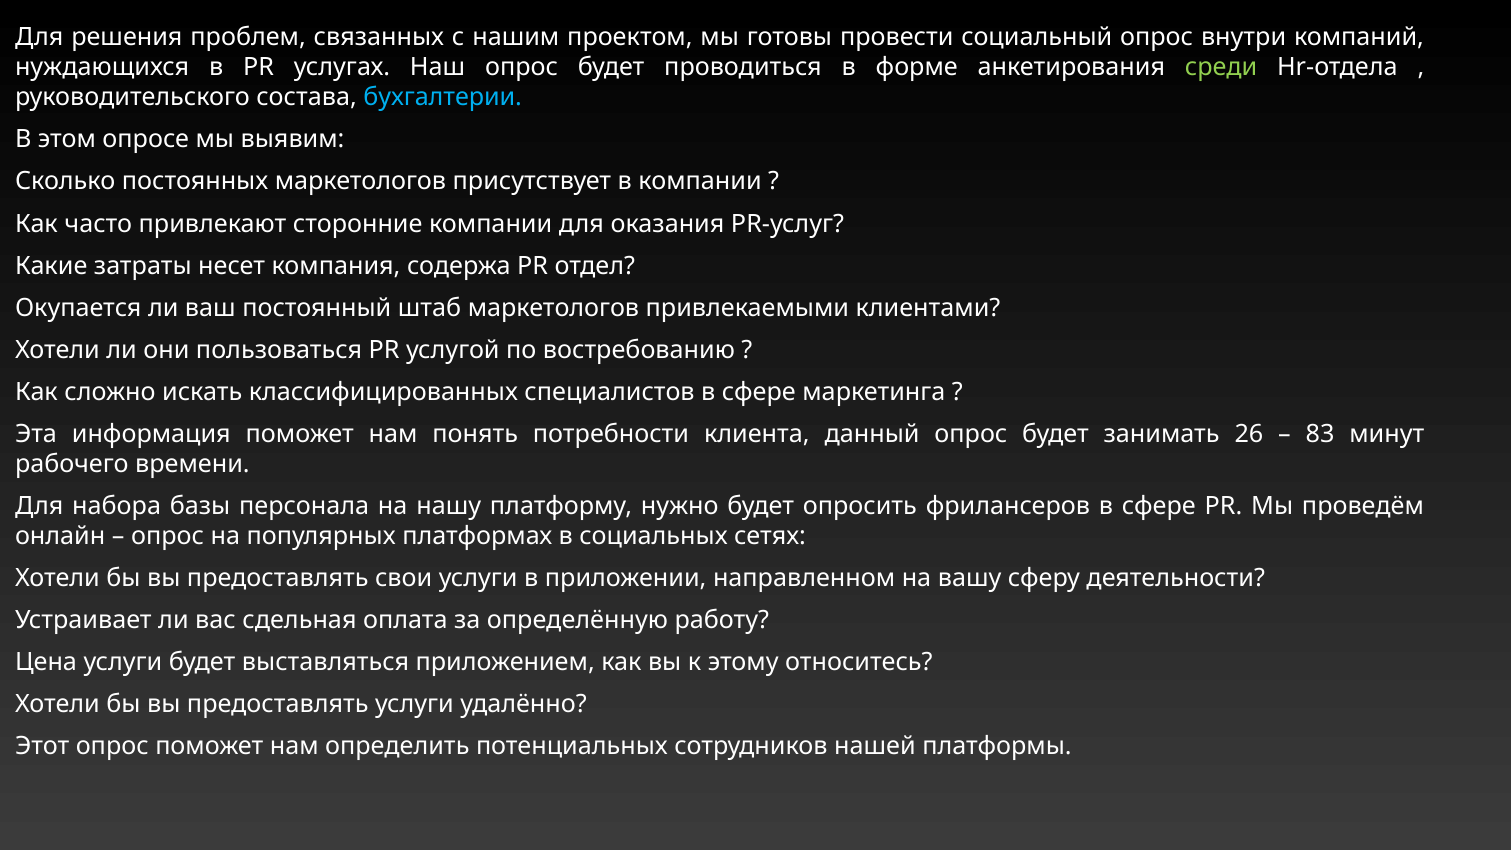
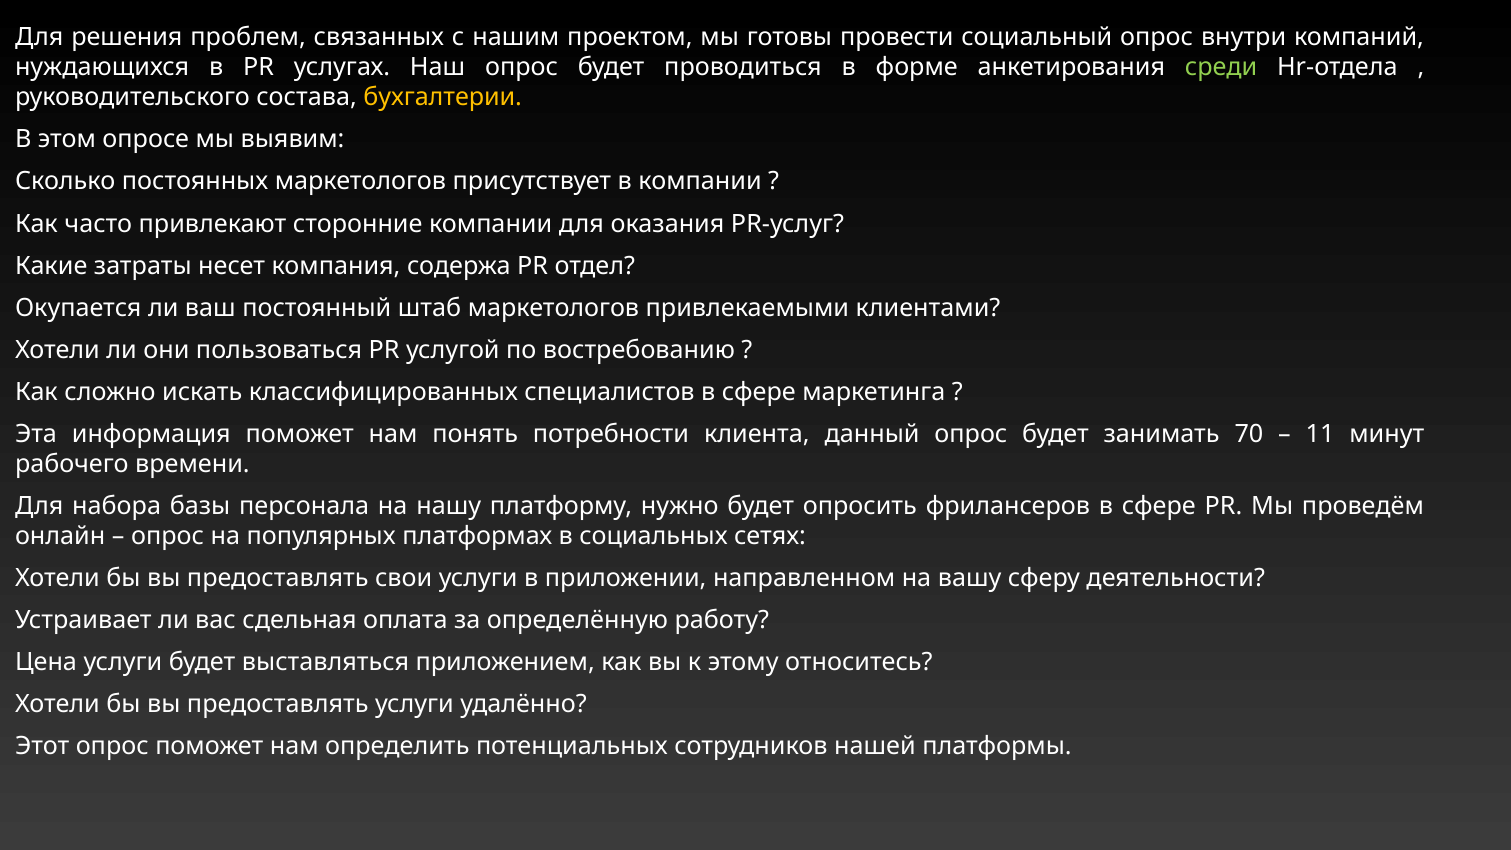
бухгалтерии colour: light blue -> yellow (443, 98)
26: 26 -> 70 (1249, 434)
83: 83 -> 11 (1320, 434)
